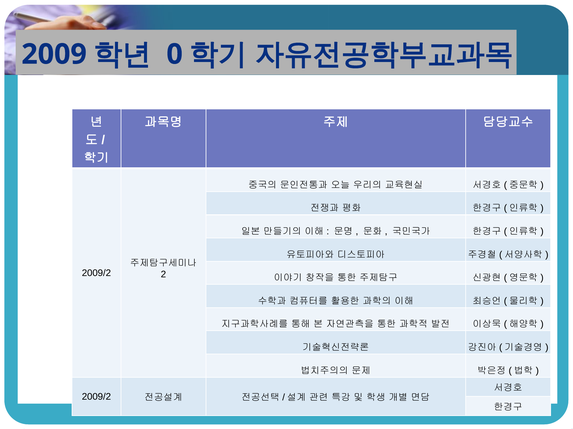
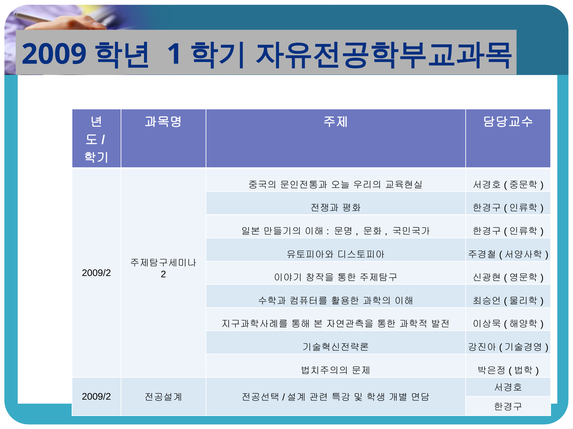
0: 0 -> 1 (175, 54)
